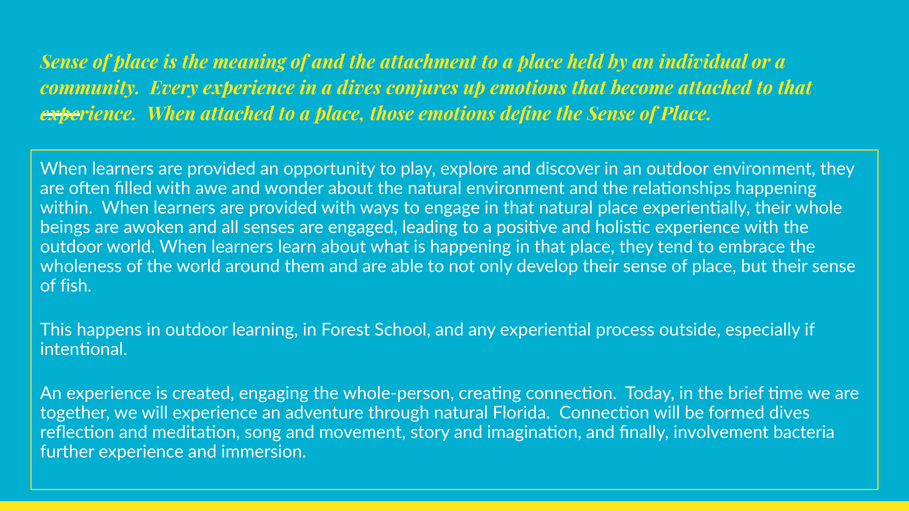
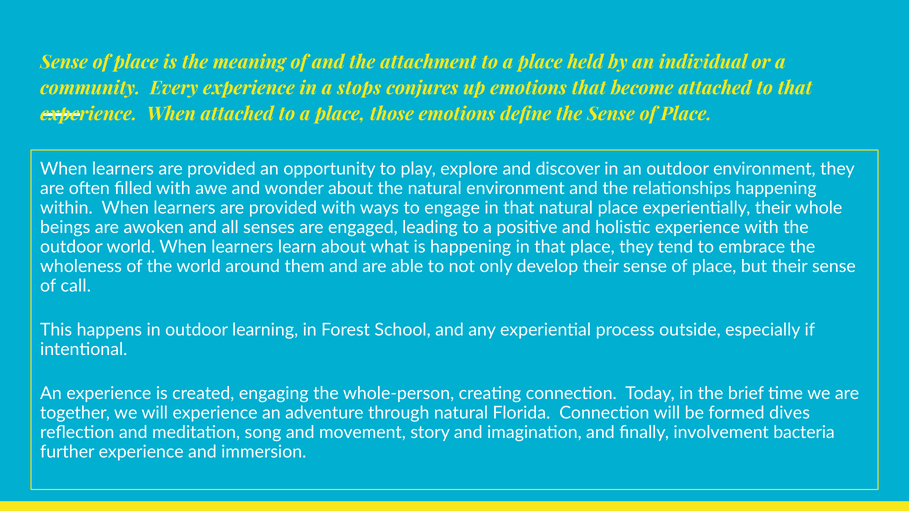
a dives: dives -> stops (359, 88)
fish: fish -> call (76, 286)
